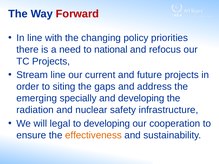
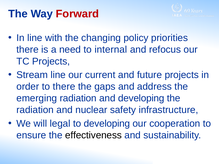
national: national -> internal (111, 50)
to siting: siting -> there (64, 87)
emerging specially: specially -> radiation (78, 98)
effectiveness colour: orange -> black (93, 135)
